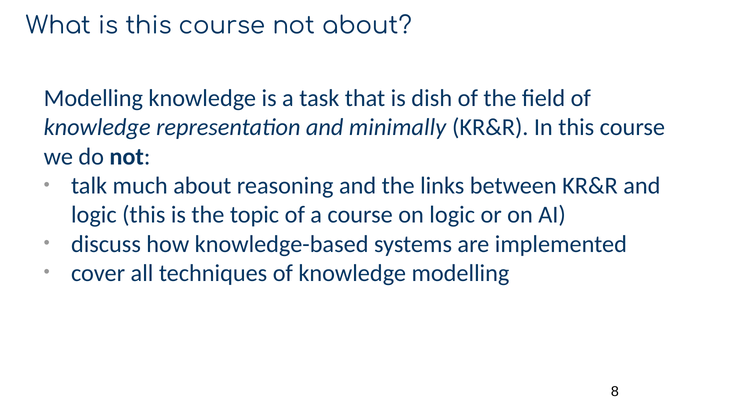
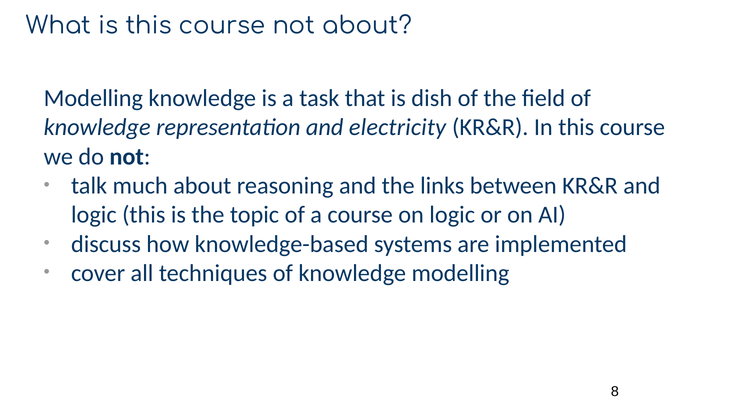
minimally: minimally -> electricity (398, 127)
